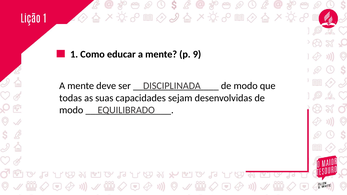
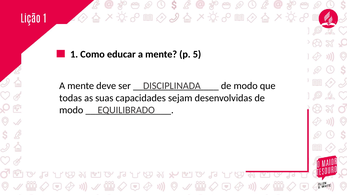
9: 9 -> 5 (197, 54)
